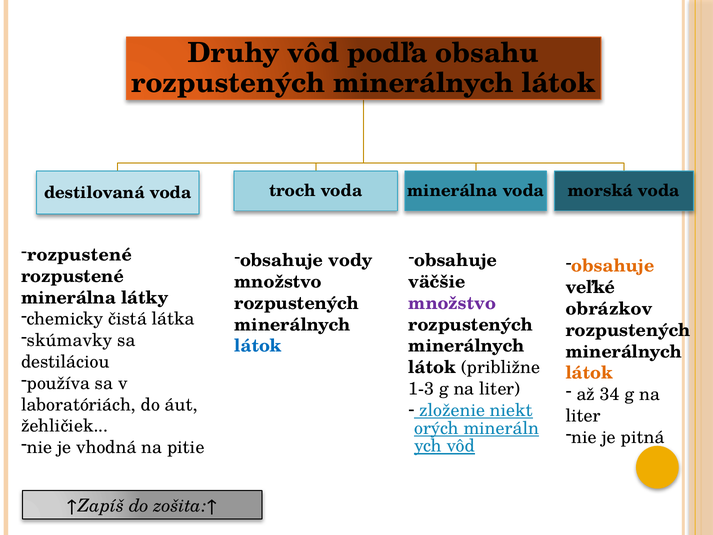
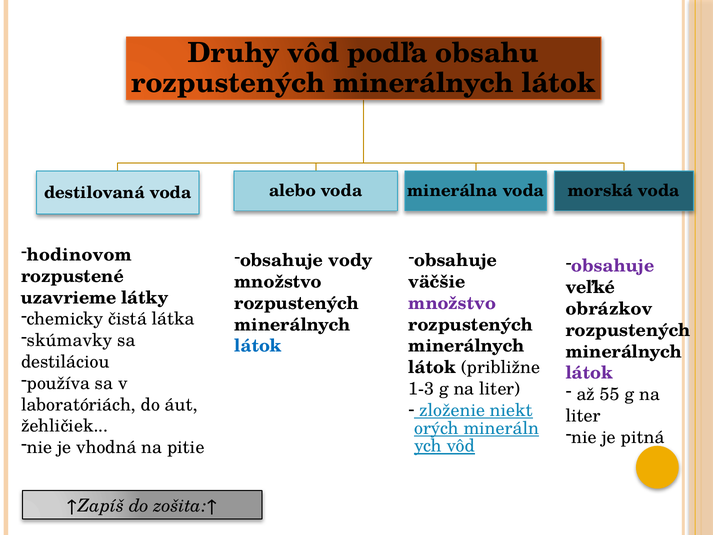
troch: troch -> alebo (293, 191)
rozpustené: rozpustené -> hodinovom (79, 255)
obsahuje colour: orange -> purple (613, 266)
minerálna: minerálna -> uzavrieme (69, 298)
látok colour: orange -> purple (589, 373)
34: 34 -> 55 (610, 394)
